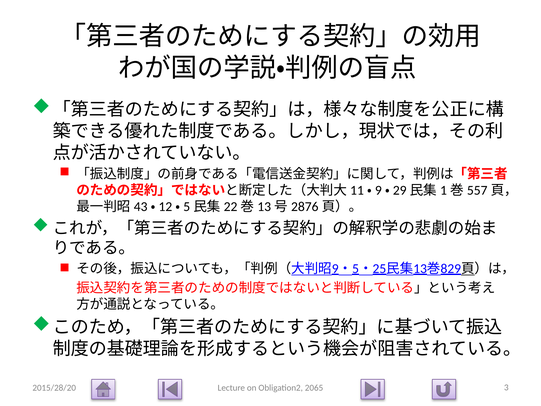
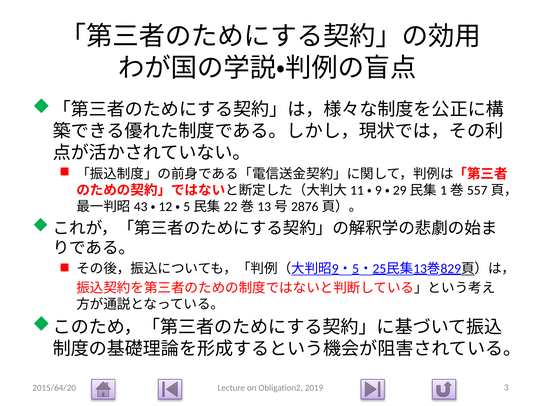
2015/28/20: 2015/28/20 -> 2015/64/20 (54, 387)
2065: 2065 -> 2019 (314, 387)
